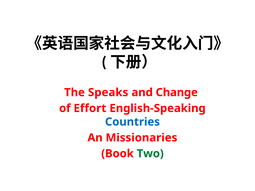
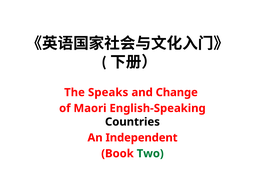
Effort: Effort -> Maori (90, 108)
Countries colour: blue -> black (132, 122)
Missionaries: Missionaries -> Independent (142, 138)
